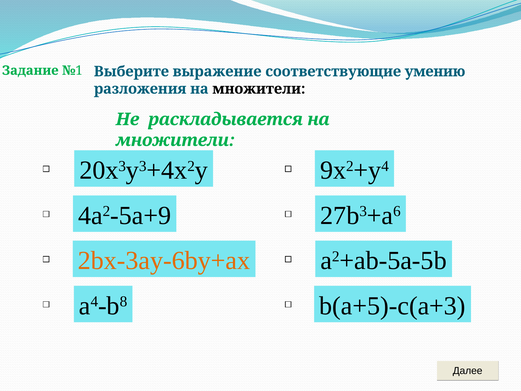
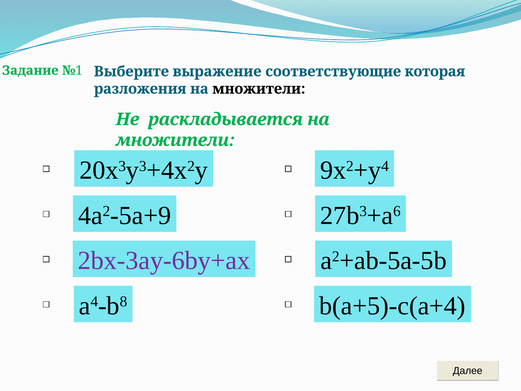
умению: умению -> которая (435, 71)
2bx-3ay-6by+ax colour: orange -> purple (164, 260)
b(a+5)-c(a+3: b(a+5)-c(a+3 -> b(a+5)-c(a+4 (392, 306)
